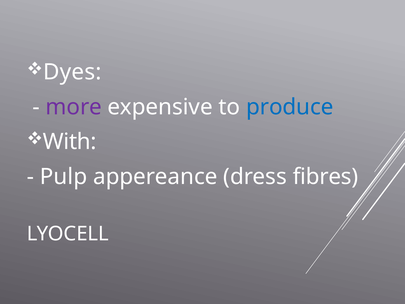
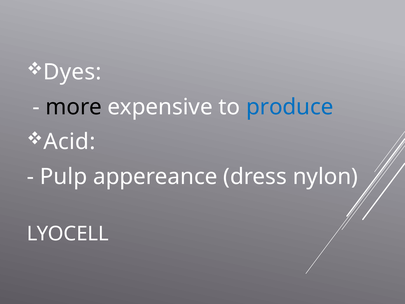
more colour: purple -> black (74, 107)
With: With -> Acid (70, 142)
fibres: fibres -> nylon (325, 177)
